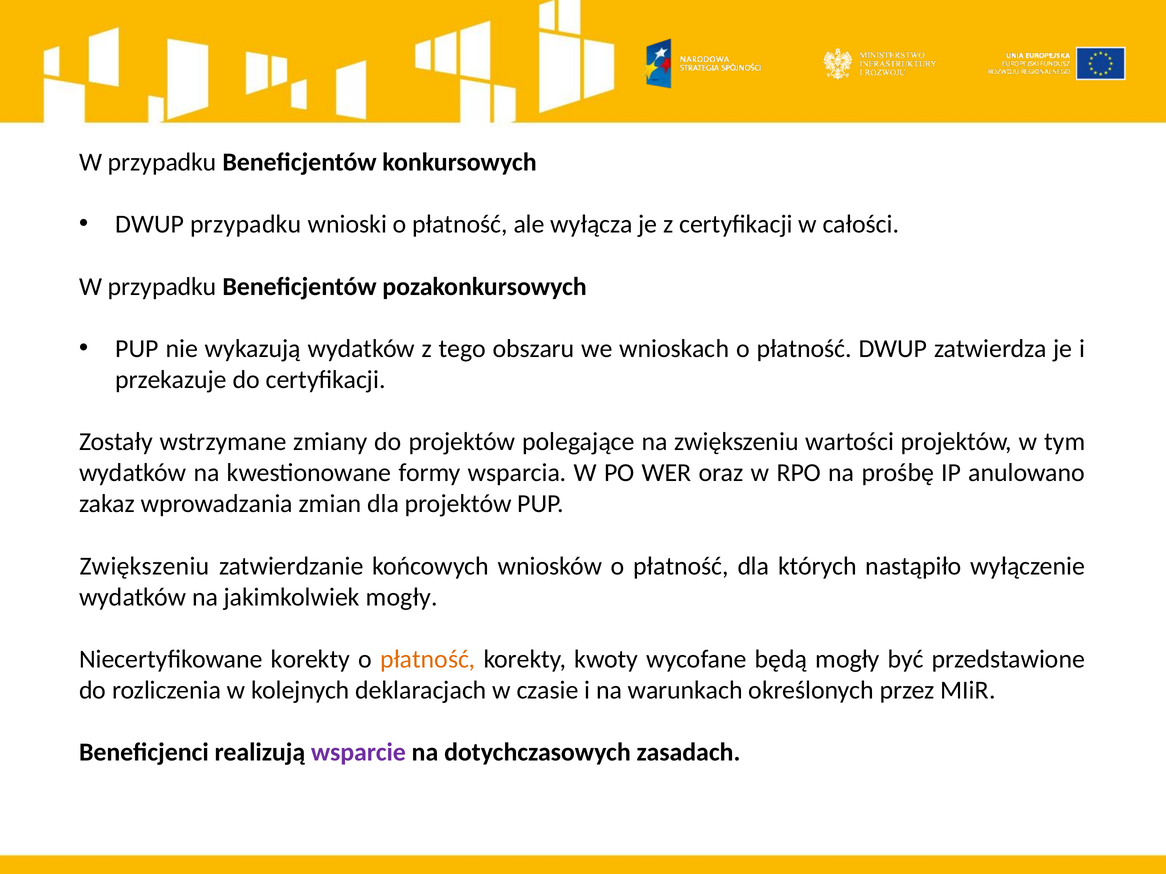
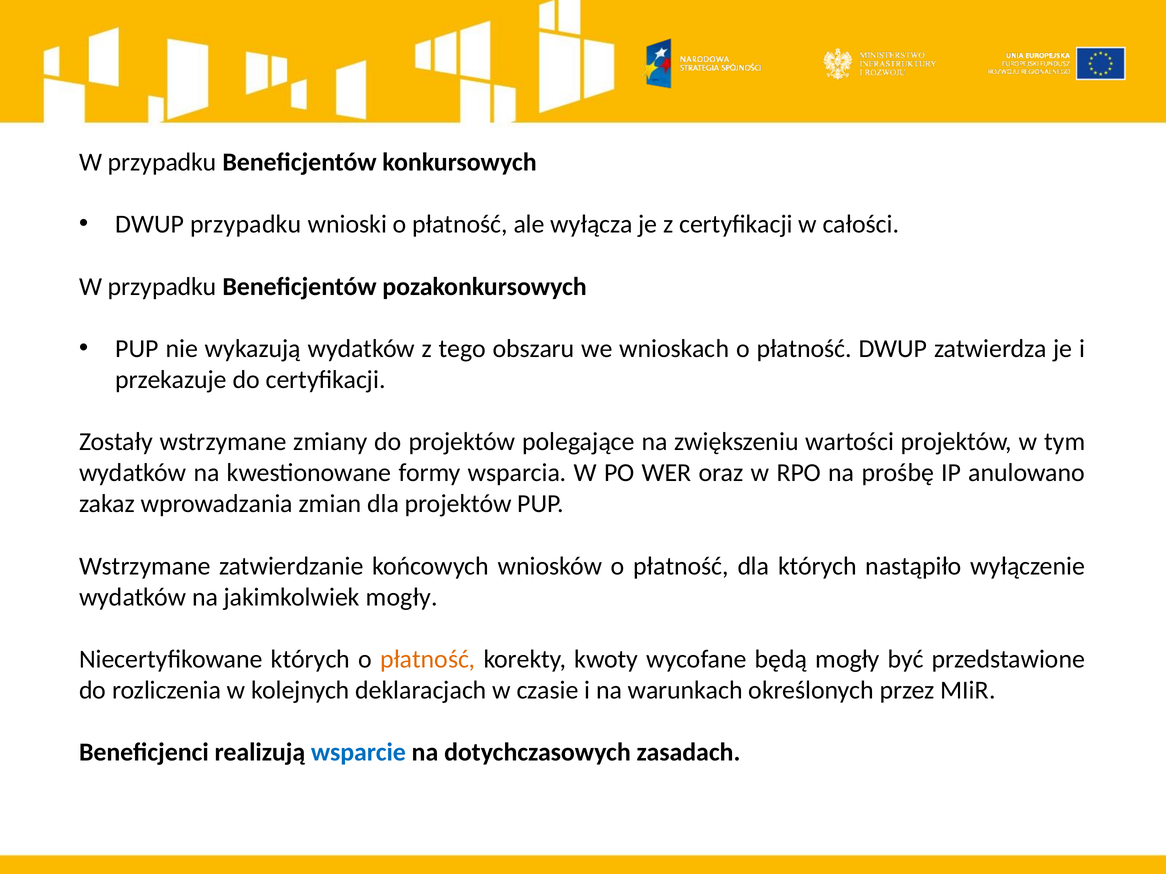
Zwiększeniu: Zwiększeniu -> Wstrzymane (145, 566)
Niecertyfikowane korekty: korekty -> których (310, 660)
wsparcie colour: purple -> blue (358, 753)
